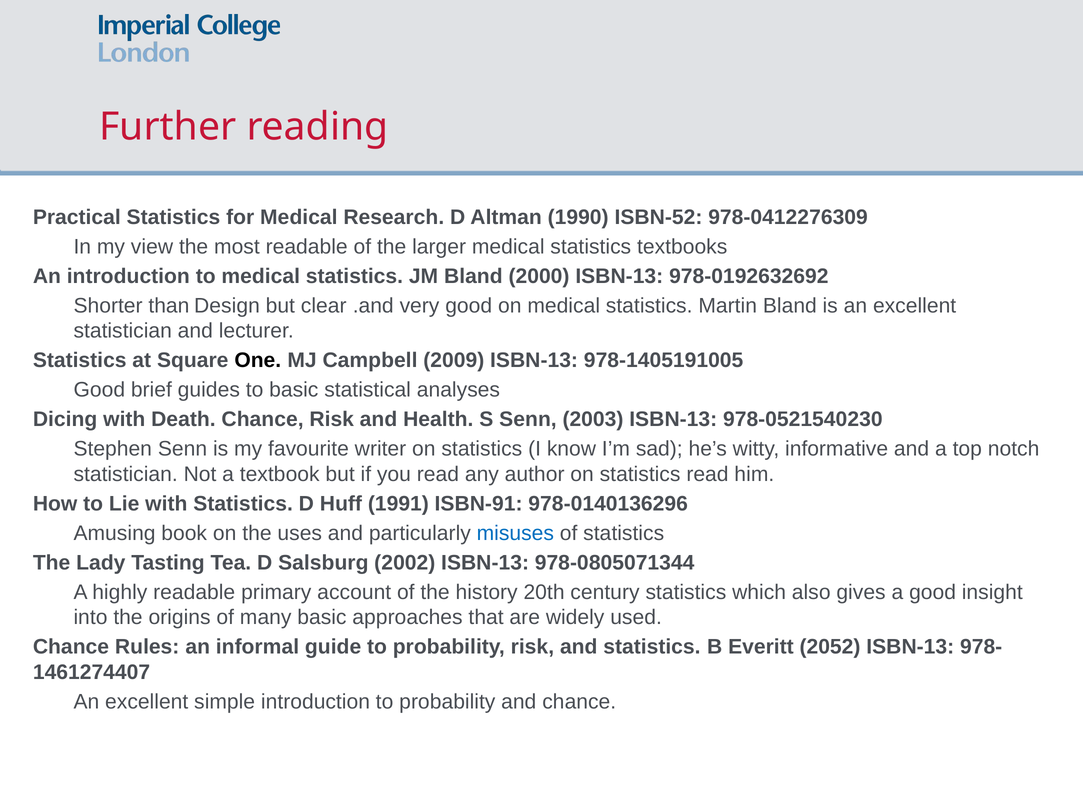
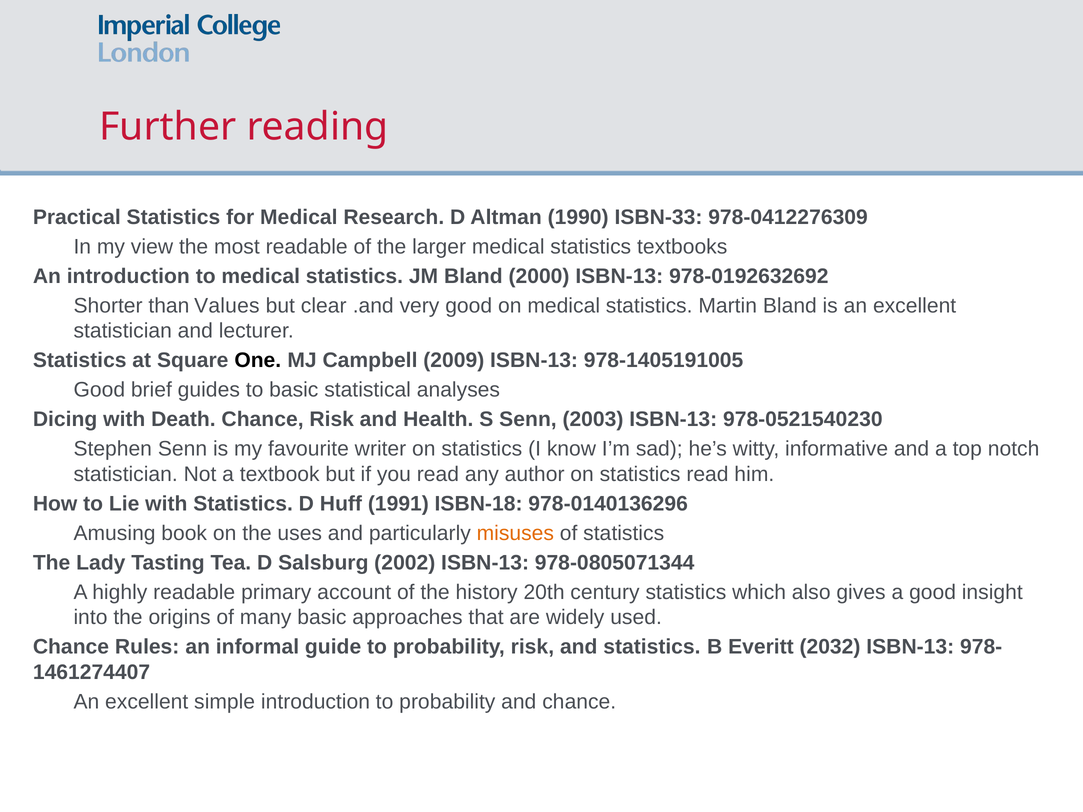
ISBN-52: ISBN-52 -> ISBN-33 (658, 217)
Design: Design -> Values (227, 306)
ISBN-91: ISBN-91 -> ISBN-18 (479, 504)
misuses colour: blue -> orange (515, 533)
2052: 2052 -> 2032 (830, 647)
